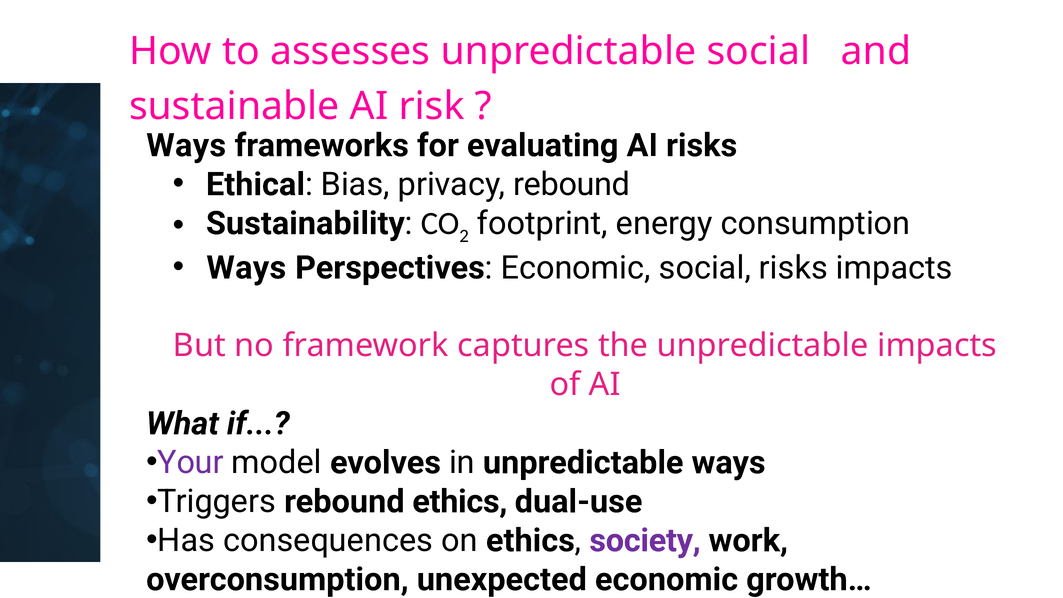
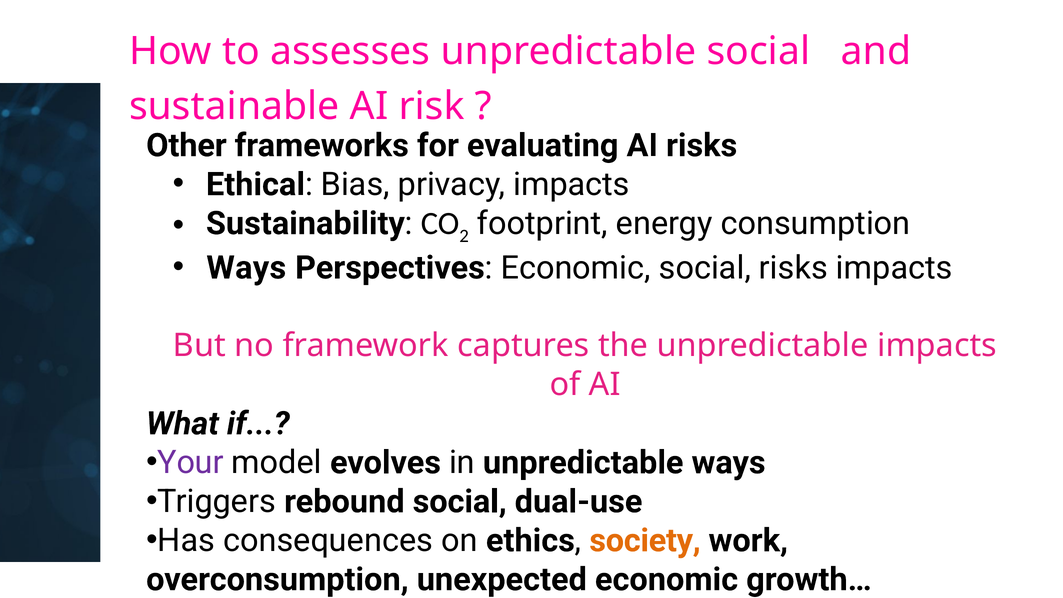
Ways: Ways -> Other (186, 145)
privacy rebound: rebound -> impacts (572, 184)
rebound ethics: ethics -> social (460, 502)
society colour: purple -> orange (645, 540)
